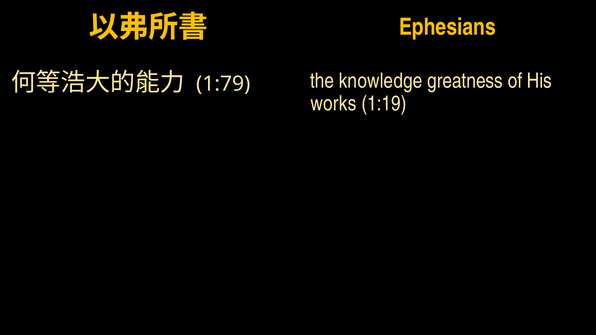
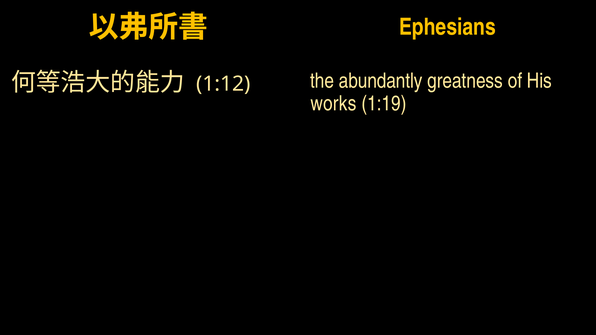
knowledge: knowledge -> abundantly (381, 81)
1:79: 1:79 -> 1:12 (223, 84)
